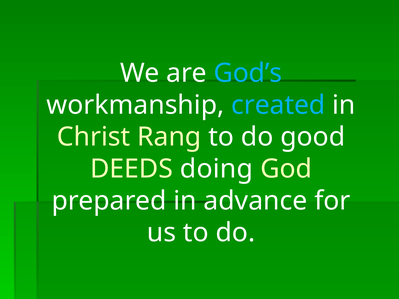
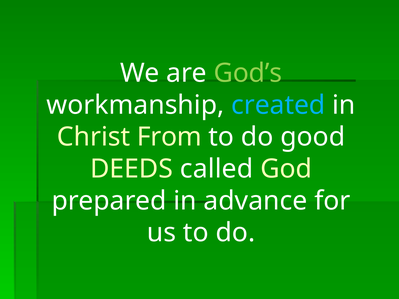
God’s colour: light blue -> light green (248, 73)
Rang: Rang -> From (169, 137)
doing: doing -> called (217, 169)
